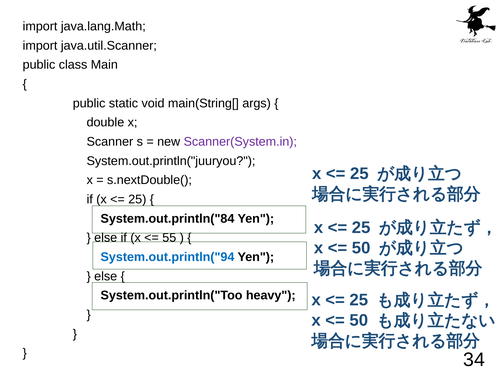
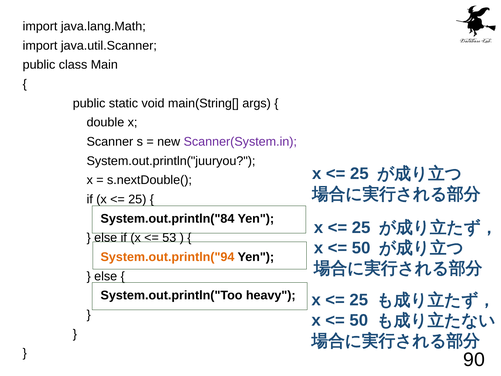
55: 55 -> 53 (169, 238)
System.out.println("94 colour: blue -> orange (167, 257)
34: 34 -> 90 (474, 360)
